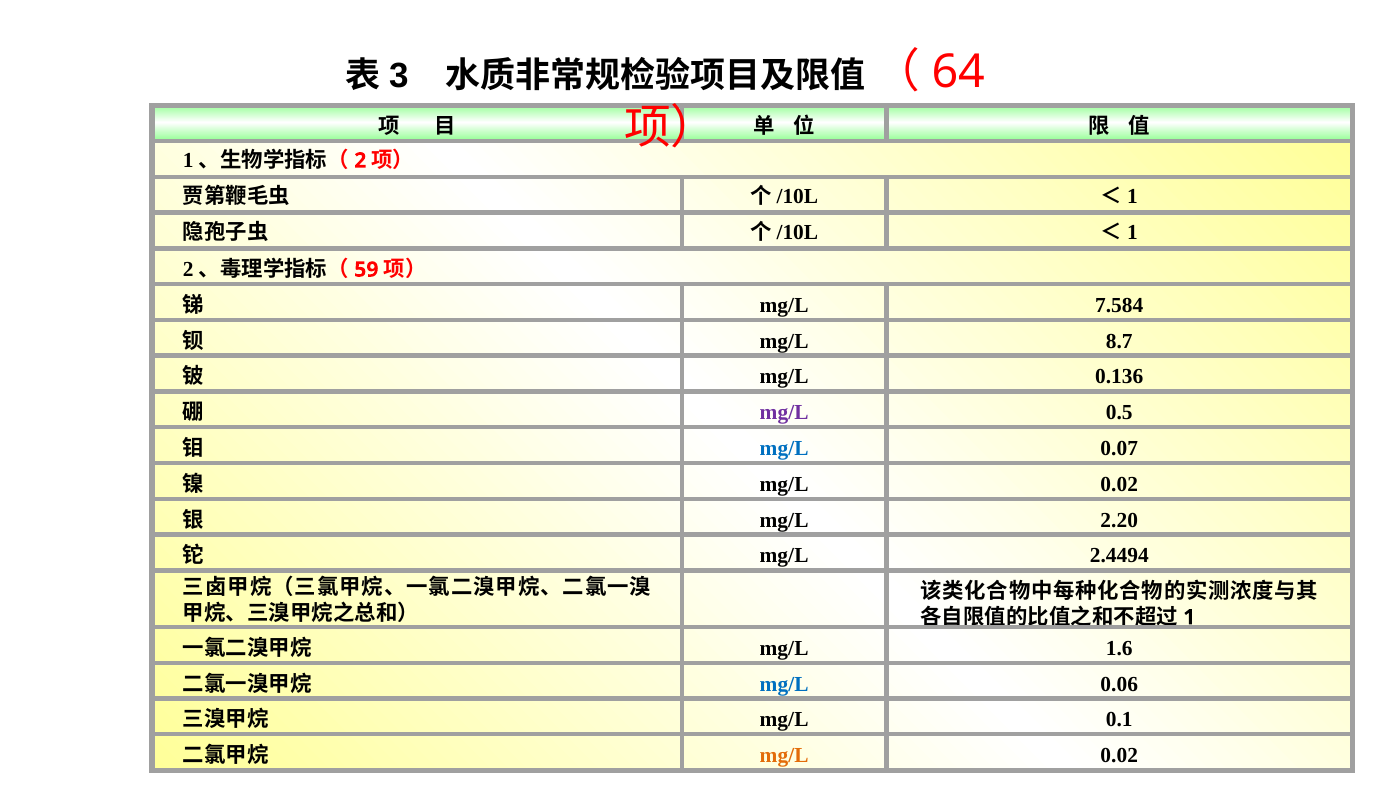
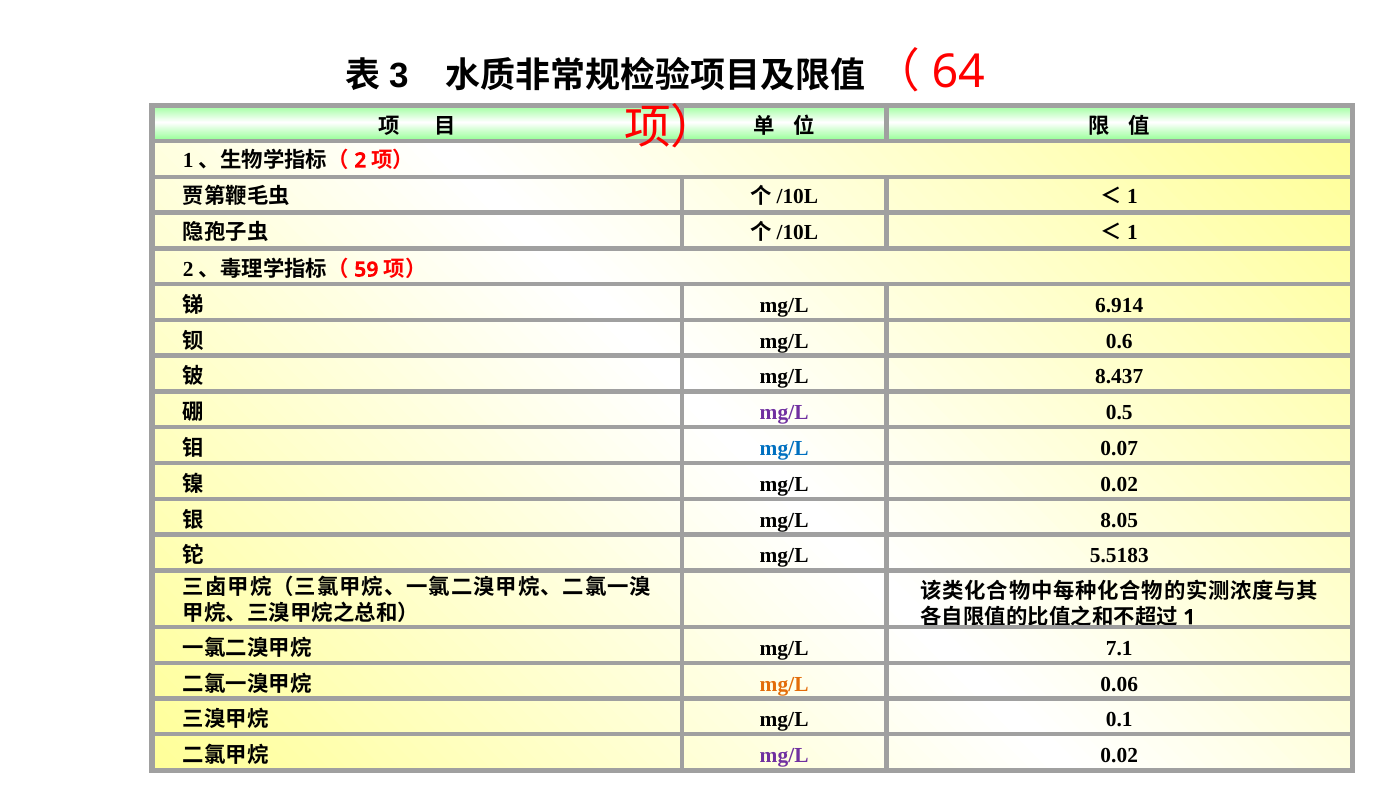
7.584: 7.584 -> 6.914 (1119, 305)
8.7: 8.7 -> 0.6 (1119, 341)
0.136: 0.136 -> 8.437 (1119, 377)
2.20: 2.20 -> 8.05 (1119, 520)
2.4494: 2.4494 -> 5.5183 (1119, 555)
1.6: 1.6 -> 7.1 (1119, 648)
mg/L colour: blue -> orange (784, 684)
mg/L colour: orange -> purple (784, 755)
